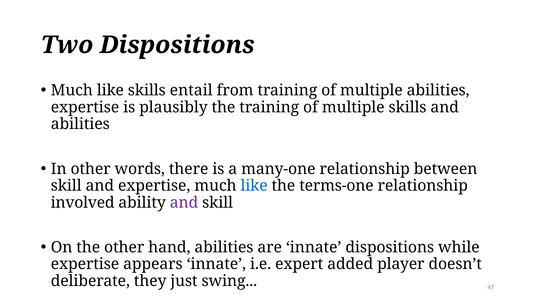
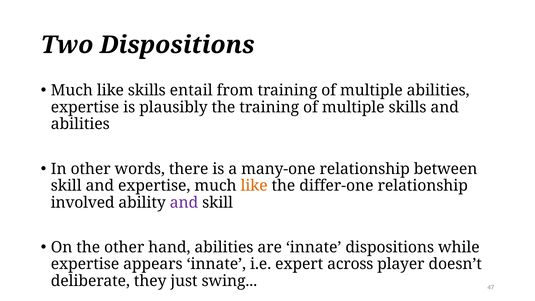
like colour: blue -> orange (254, 186)
terms-one: terms-one -> differ-one (336, 186)
added: added -> across (350, 264)
